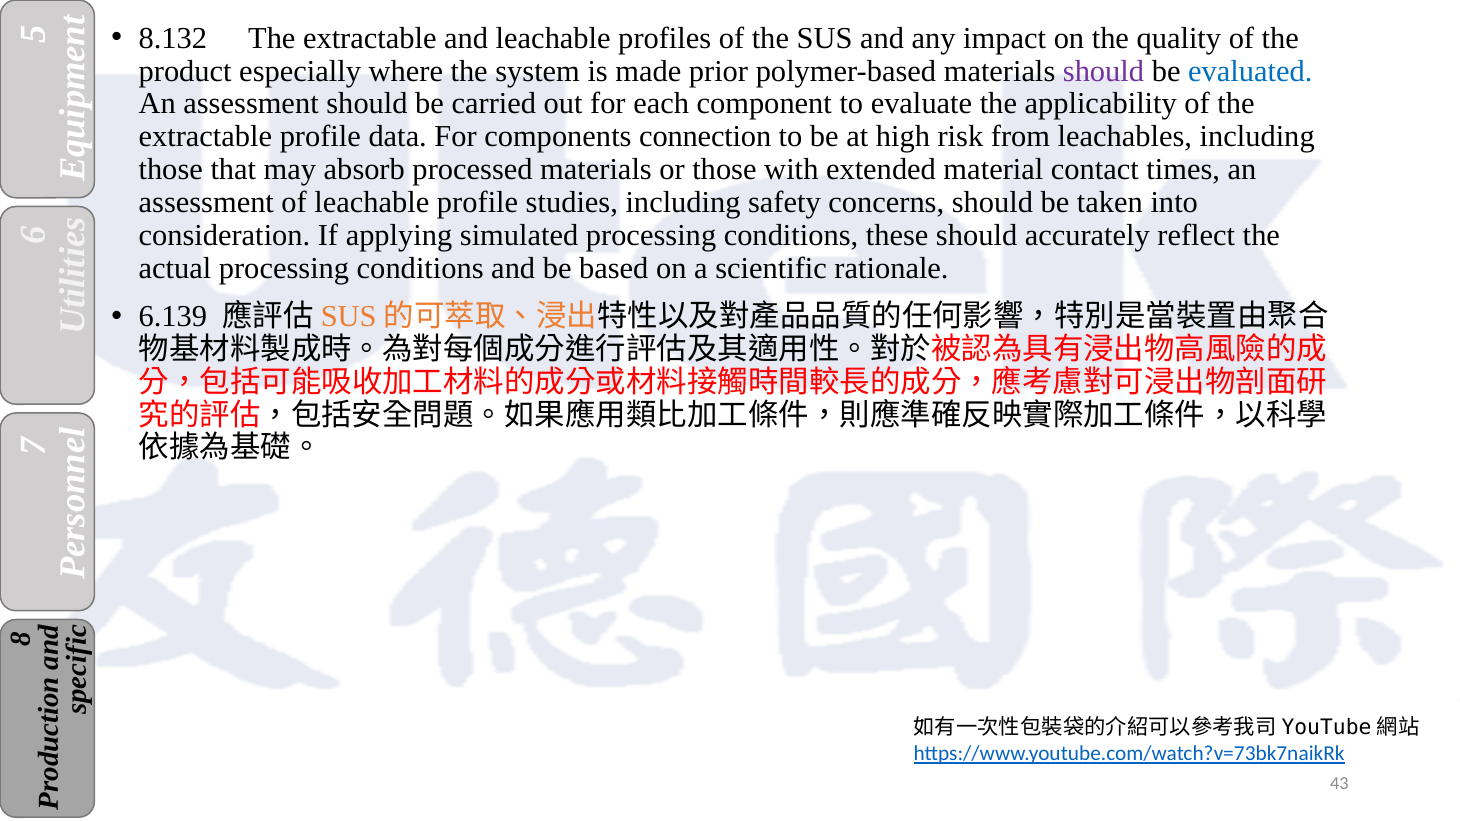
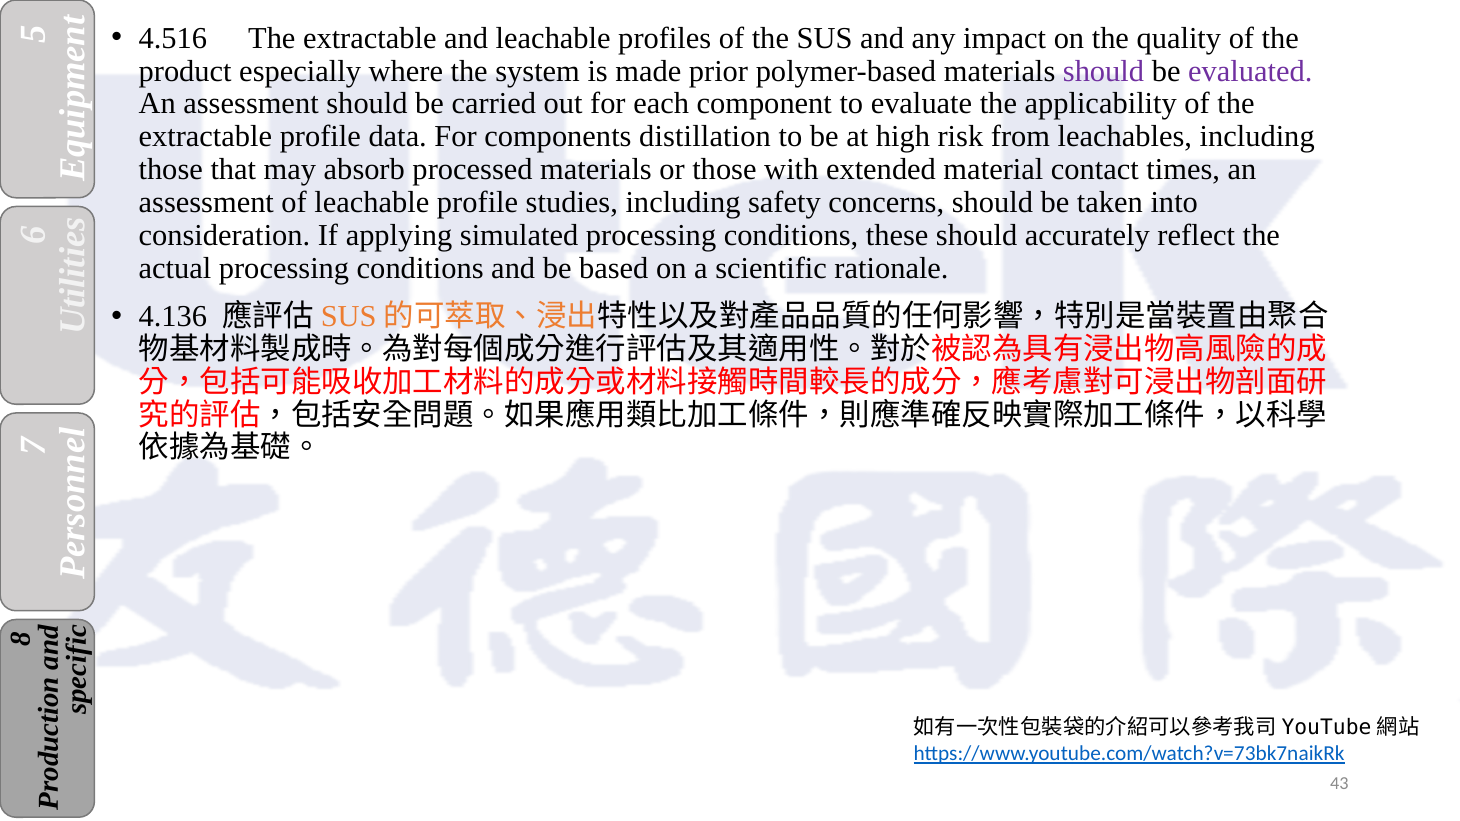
8.132: 8.132 -> 4.516 (173, 38)
evaluated colour: blue -> purple (1250, 71)
connection: connection -> distillation (705, 137)
6.139: 6.139 -> 4.136 (173, 316)
